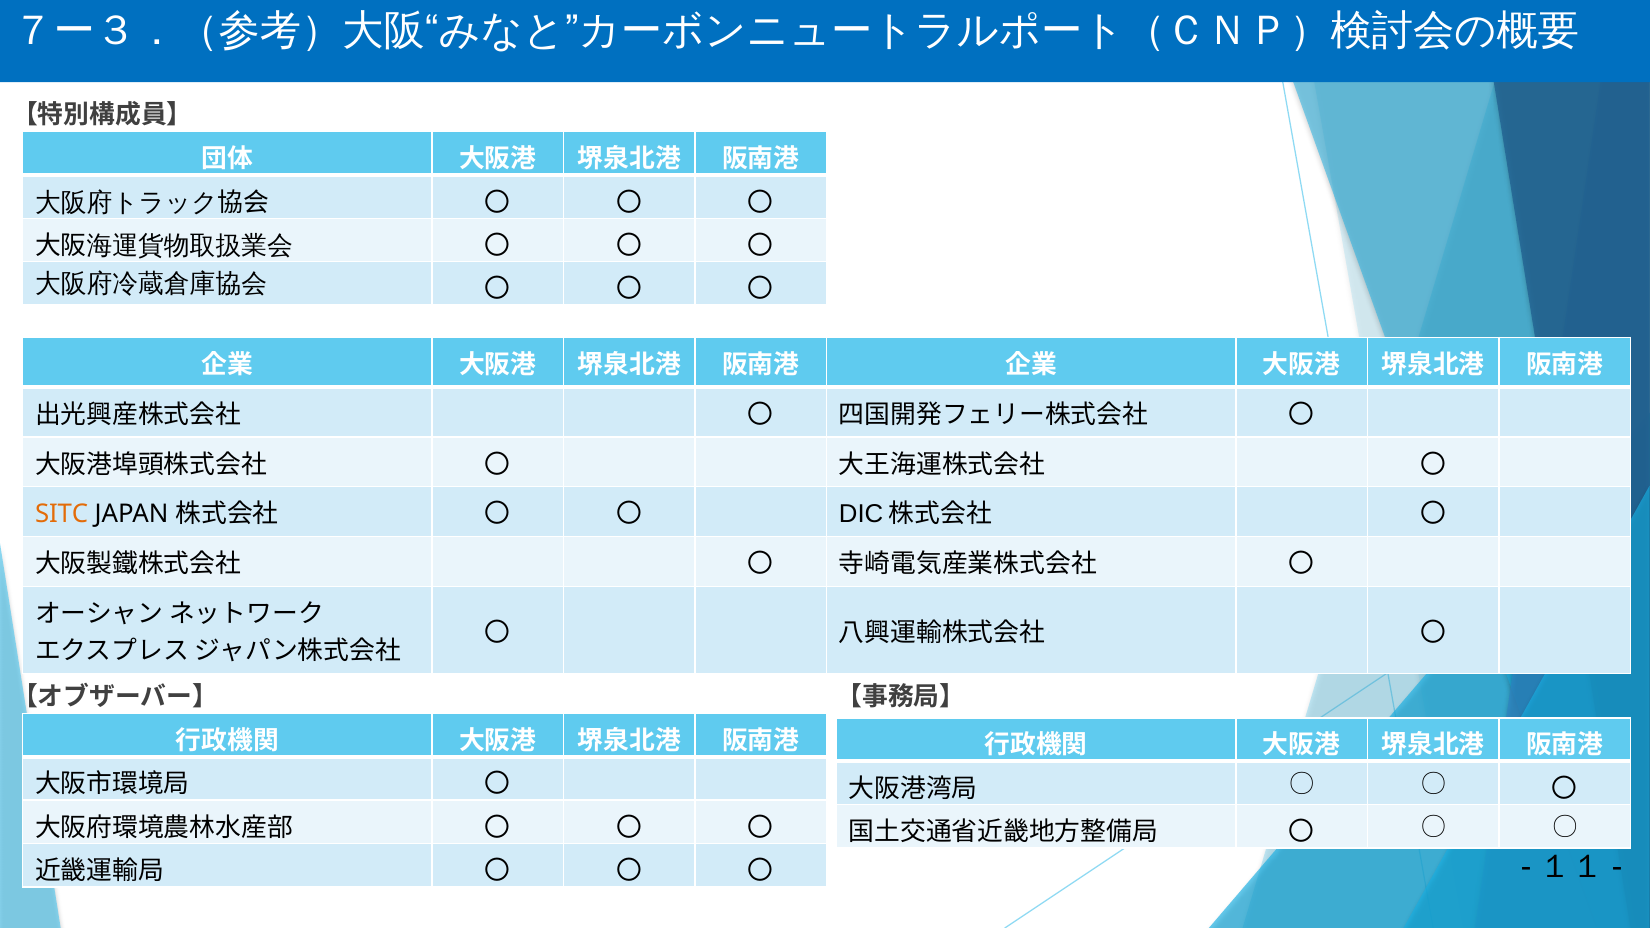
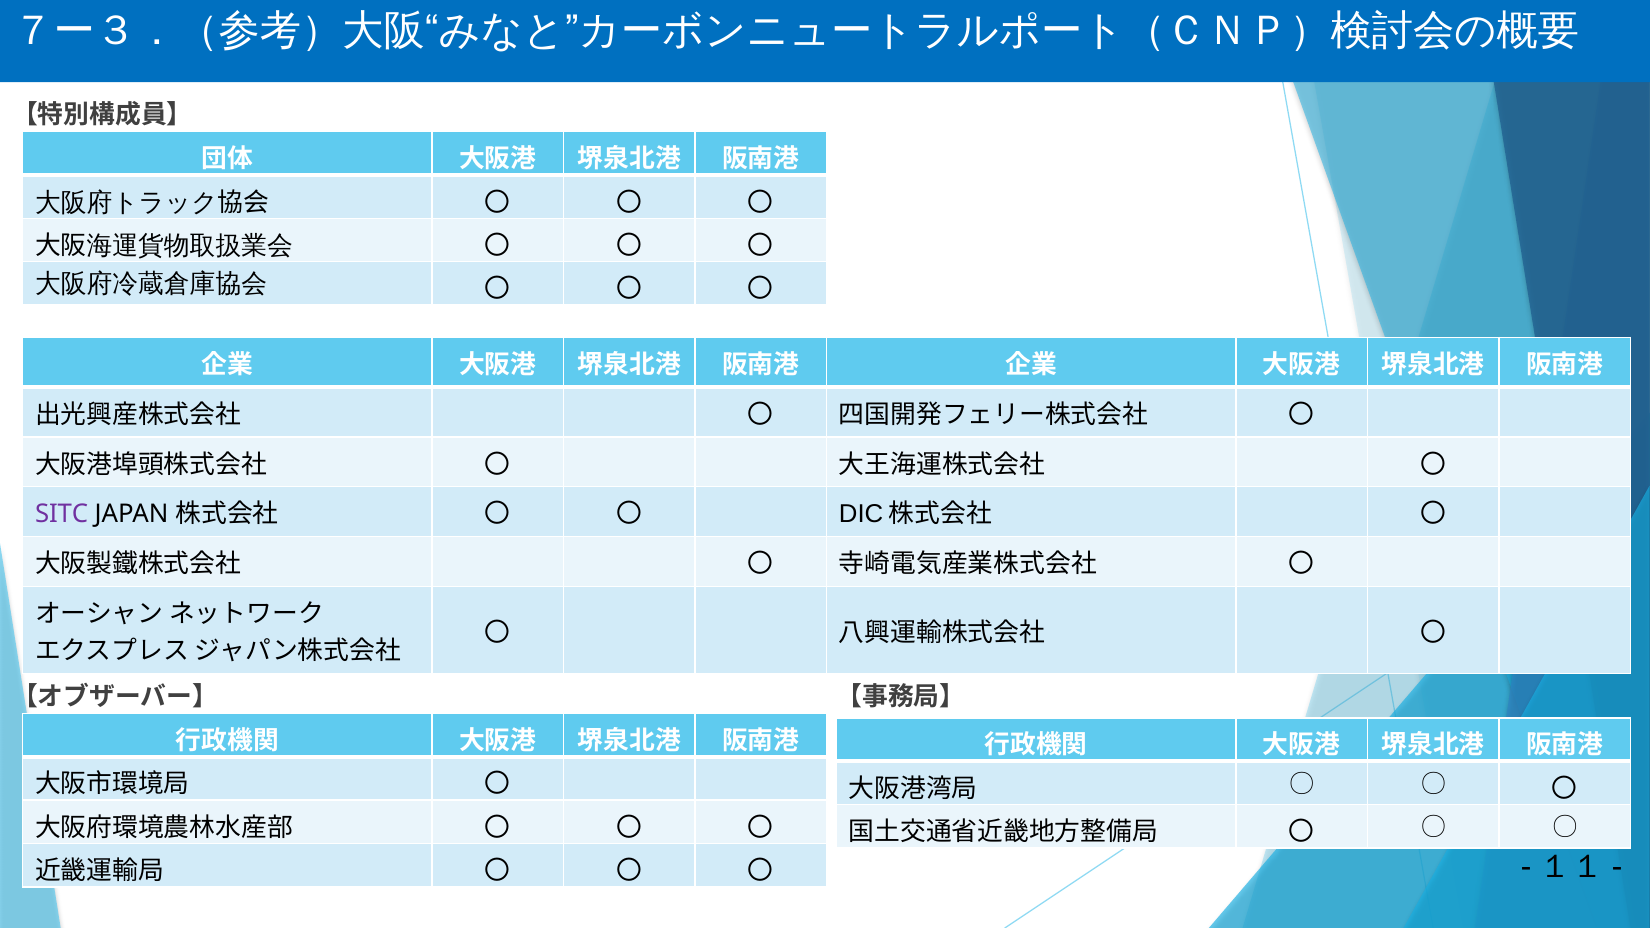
SITC colour: orange -> purple (62, 514)
